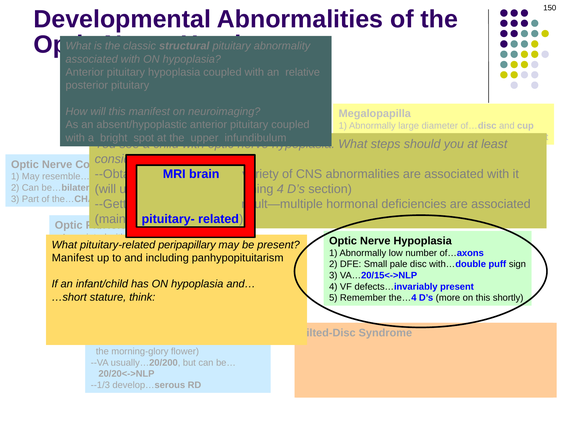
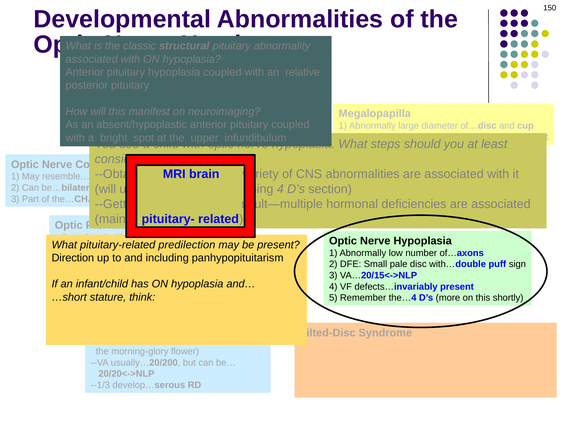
peripapillary: peripapillary -> predilection (187, 245)
Manifest: Manifest -> Direction (73, 258)
